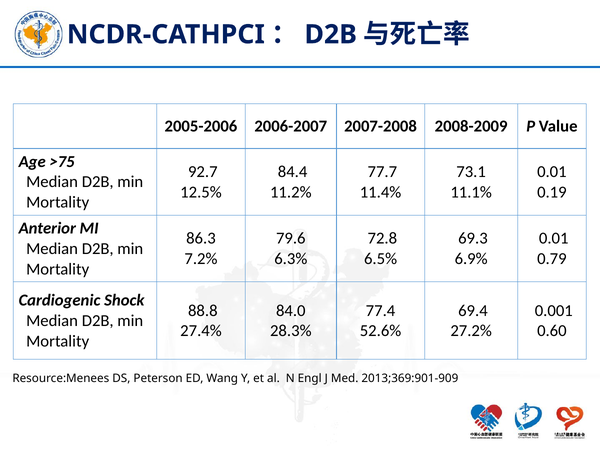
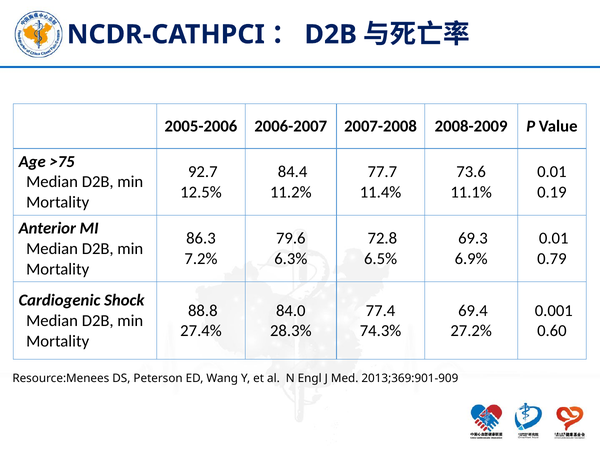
73.1: 73.1 -> 73.6 (471, 172)
52.6%: 52.6% -> 74.3% (381, 331)
